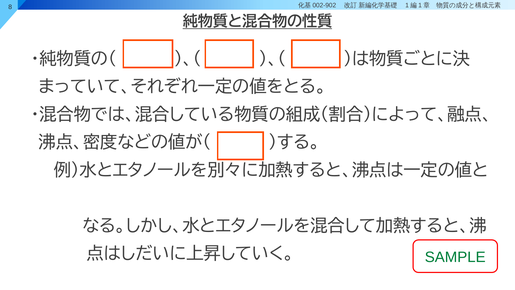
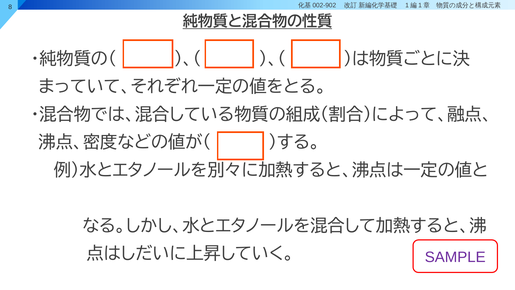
SAMPLE colour: green -> purple (455, 257)
